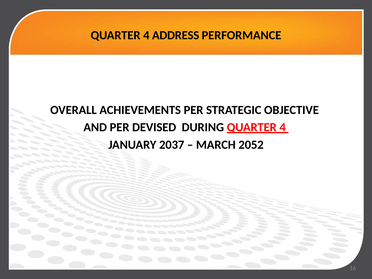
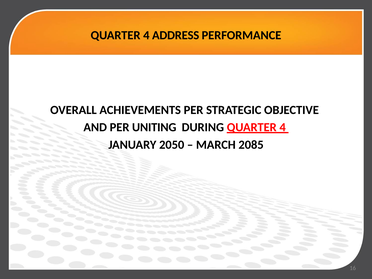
DEVISED: DEVISED -> UNITING (154, 127)
2037: 2037 -> 2050 (172, 145)
2052: 2052 -> 2085 (251, 145)
